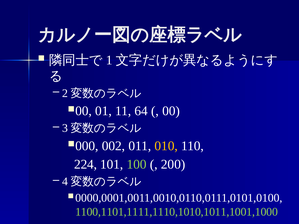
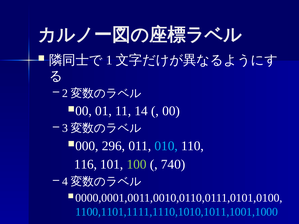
64: 64 -> 14 (141, 111)
002: 002 -> 296 (113, 146)
010 colour: yellow -> light blue (166, 146)
224: 224 -> 116 (86, 165)
200: 200 -> 740 (173, 165)
1100,1101,1111,1110,1010,1011,1001,1000 colour: light green -> light blue (177, 212)
